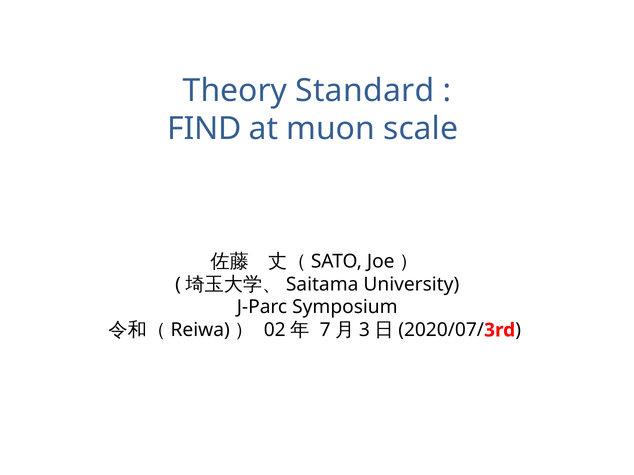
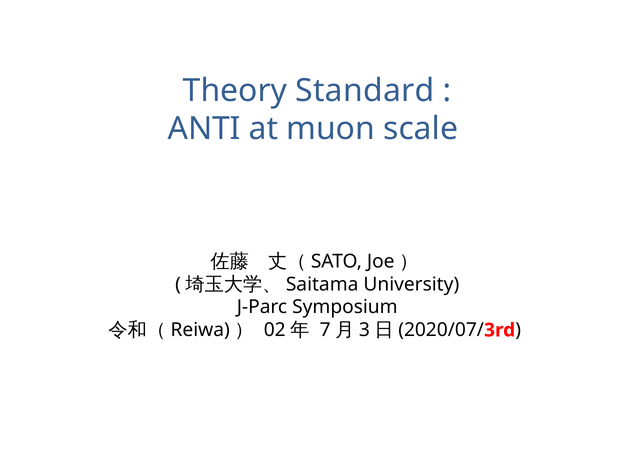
FIND: FIND -> ANTI (204, 129)
